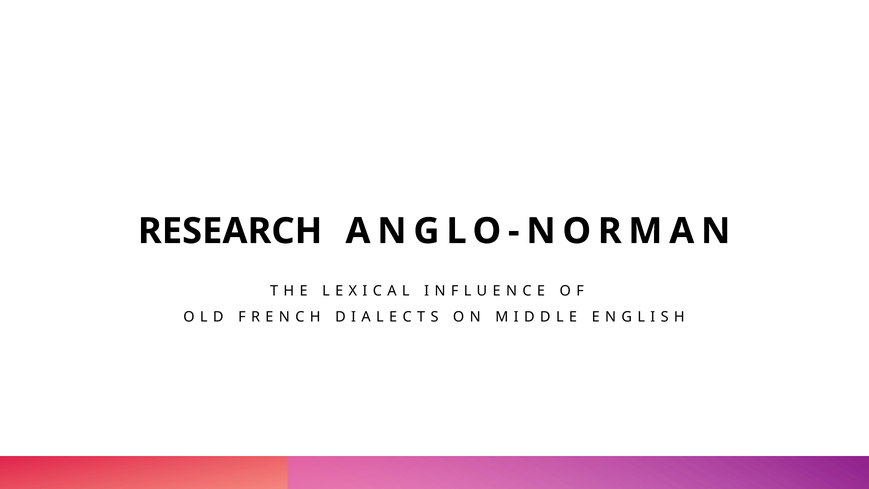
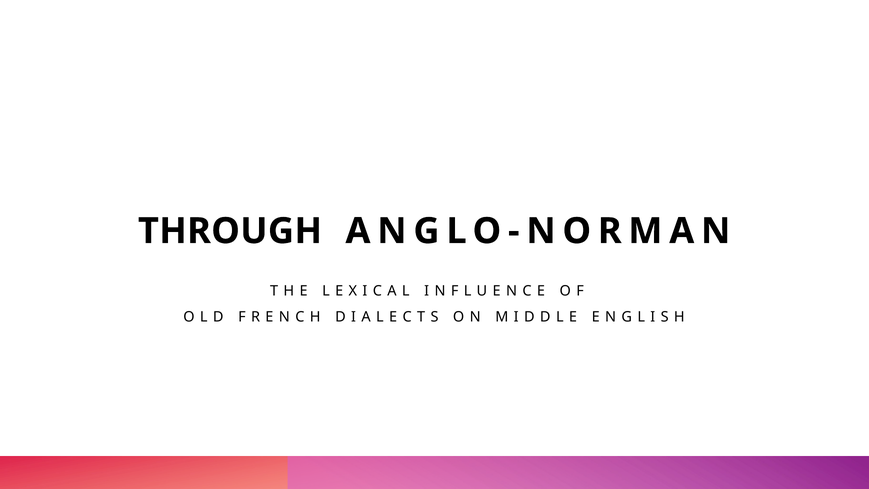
RESEARCH: RESEARCH -> THROUGH (230, 231)
